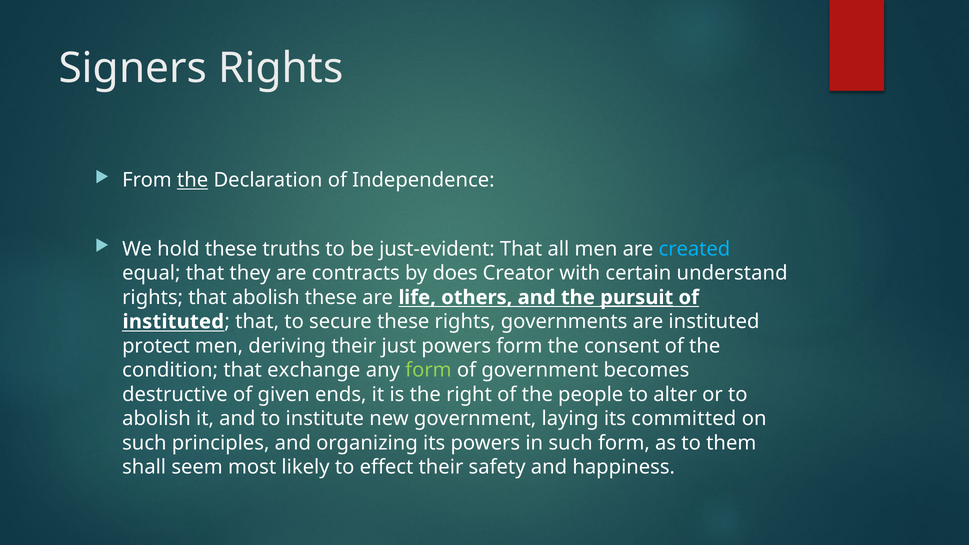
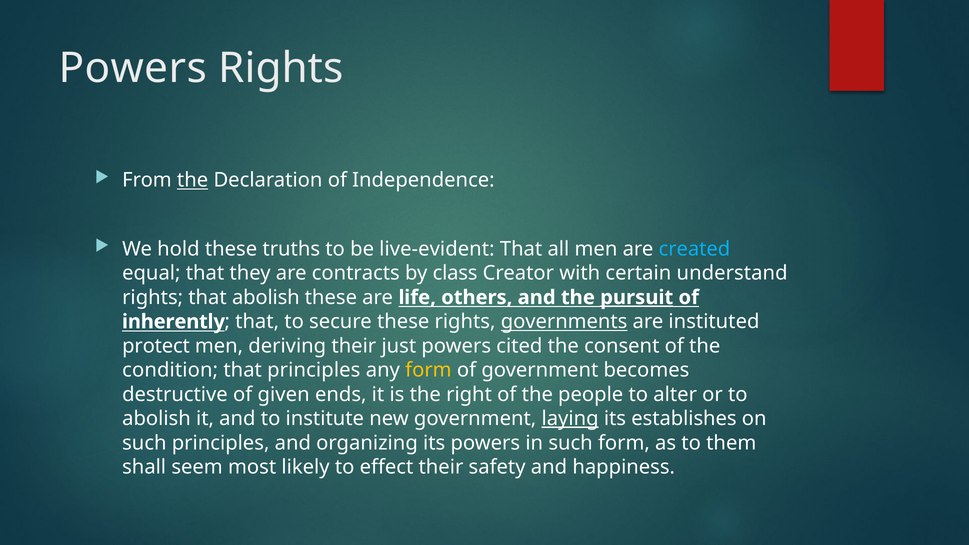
Signers: Signers -> Powers (133, 68)
just-evident: just-evident -> live-evident (437, 249)
does: does -> class (455, 273)
instituted: instituted -> inherently (173, 322)
governments underline: none -> present (564, 322)
powers form: form -> cited (519, 346)
that exchange: exchange -> principles (314, 370)
form colour: light green -> yellow (428, 370)
laying underline: none -> present (570, 419)
committed: committed -> establishes (684, 419)
